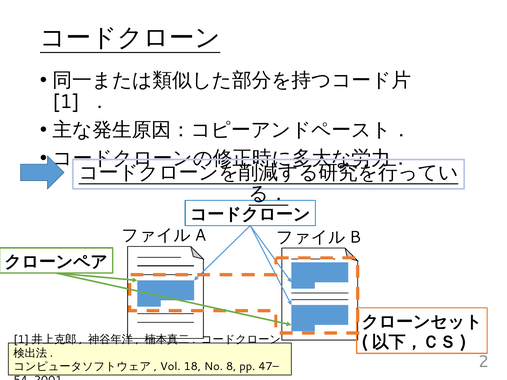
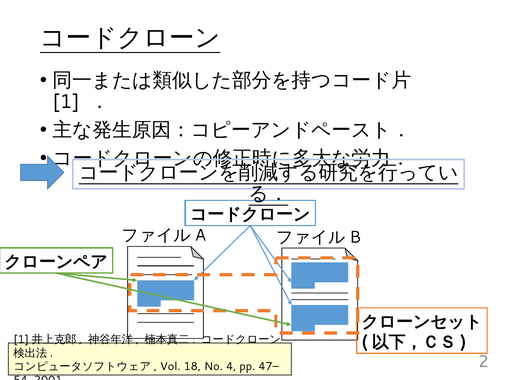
8: 8 -> 4 (231, 367)
